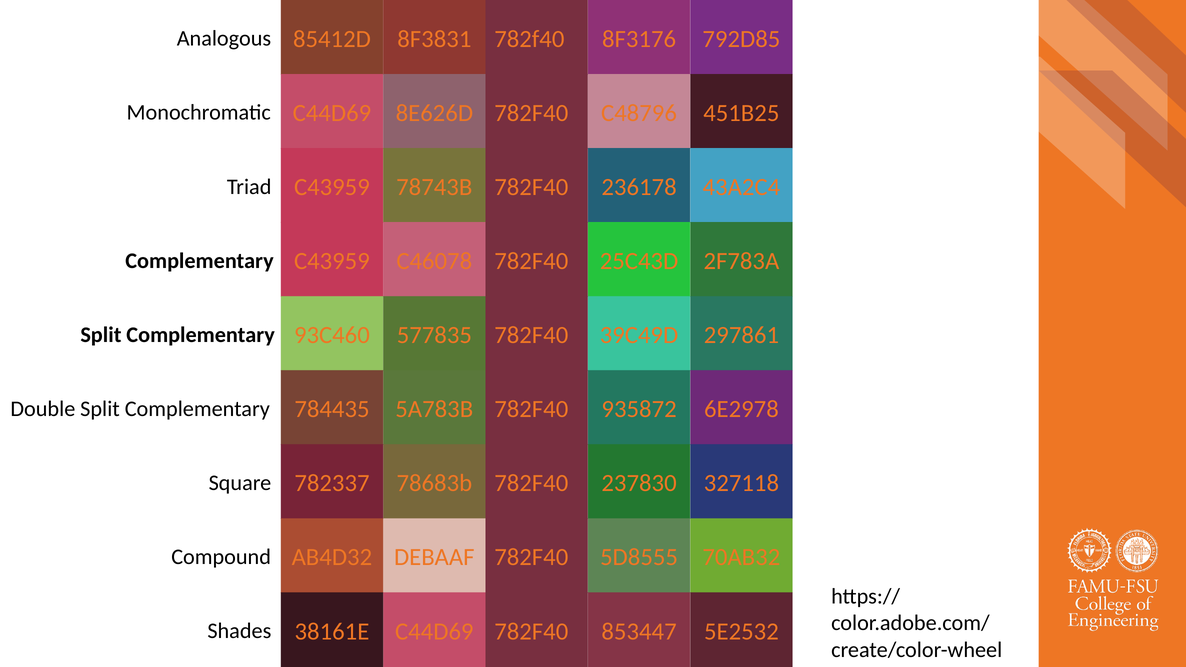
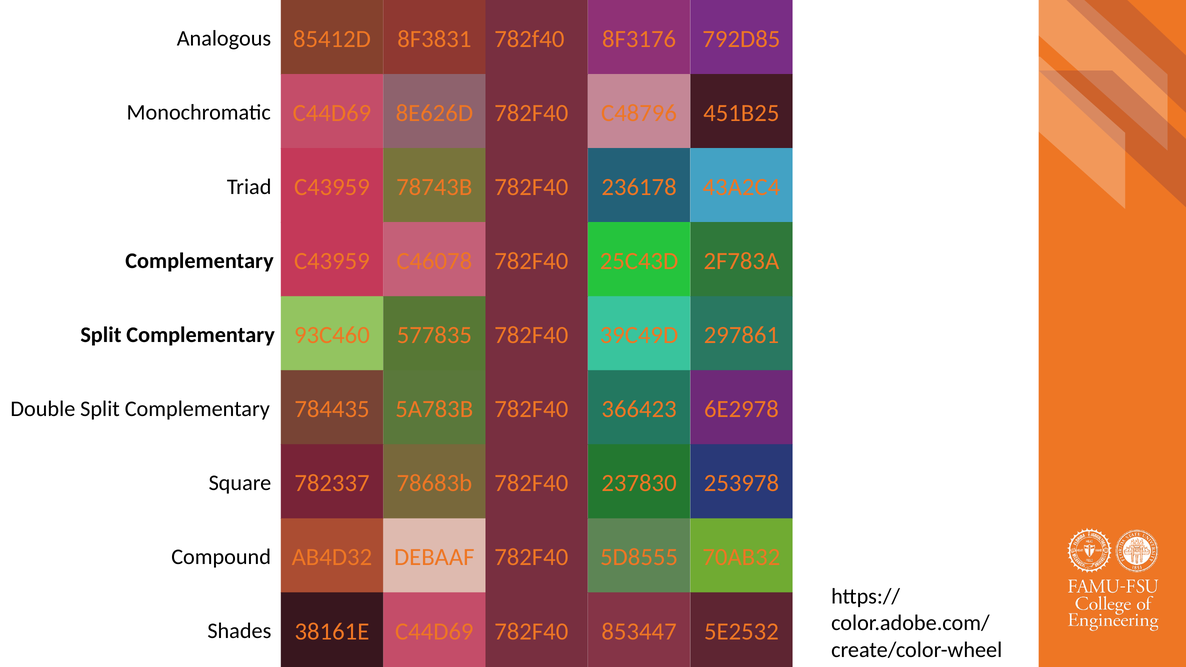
935872: 935872 -> 366423 (639, 409)
327118: 327118 -> 253978 (741, 483)
